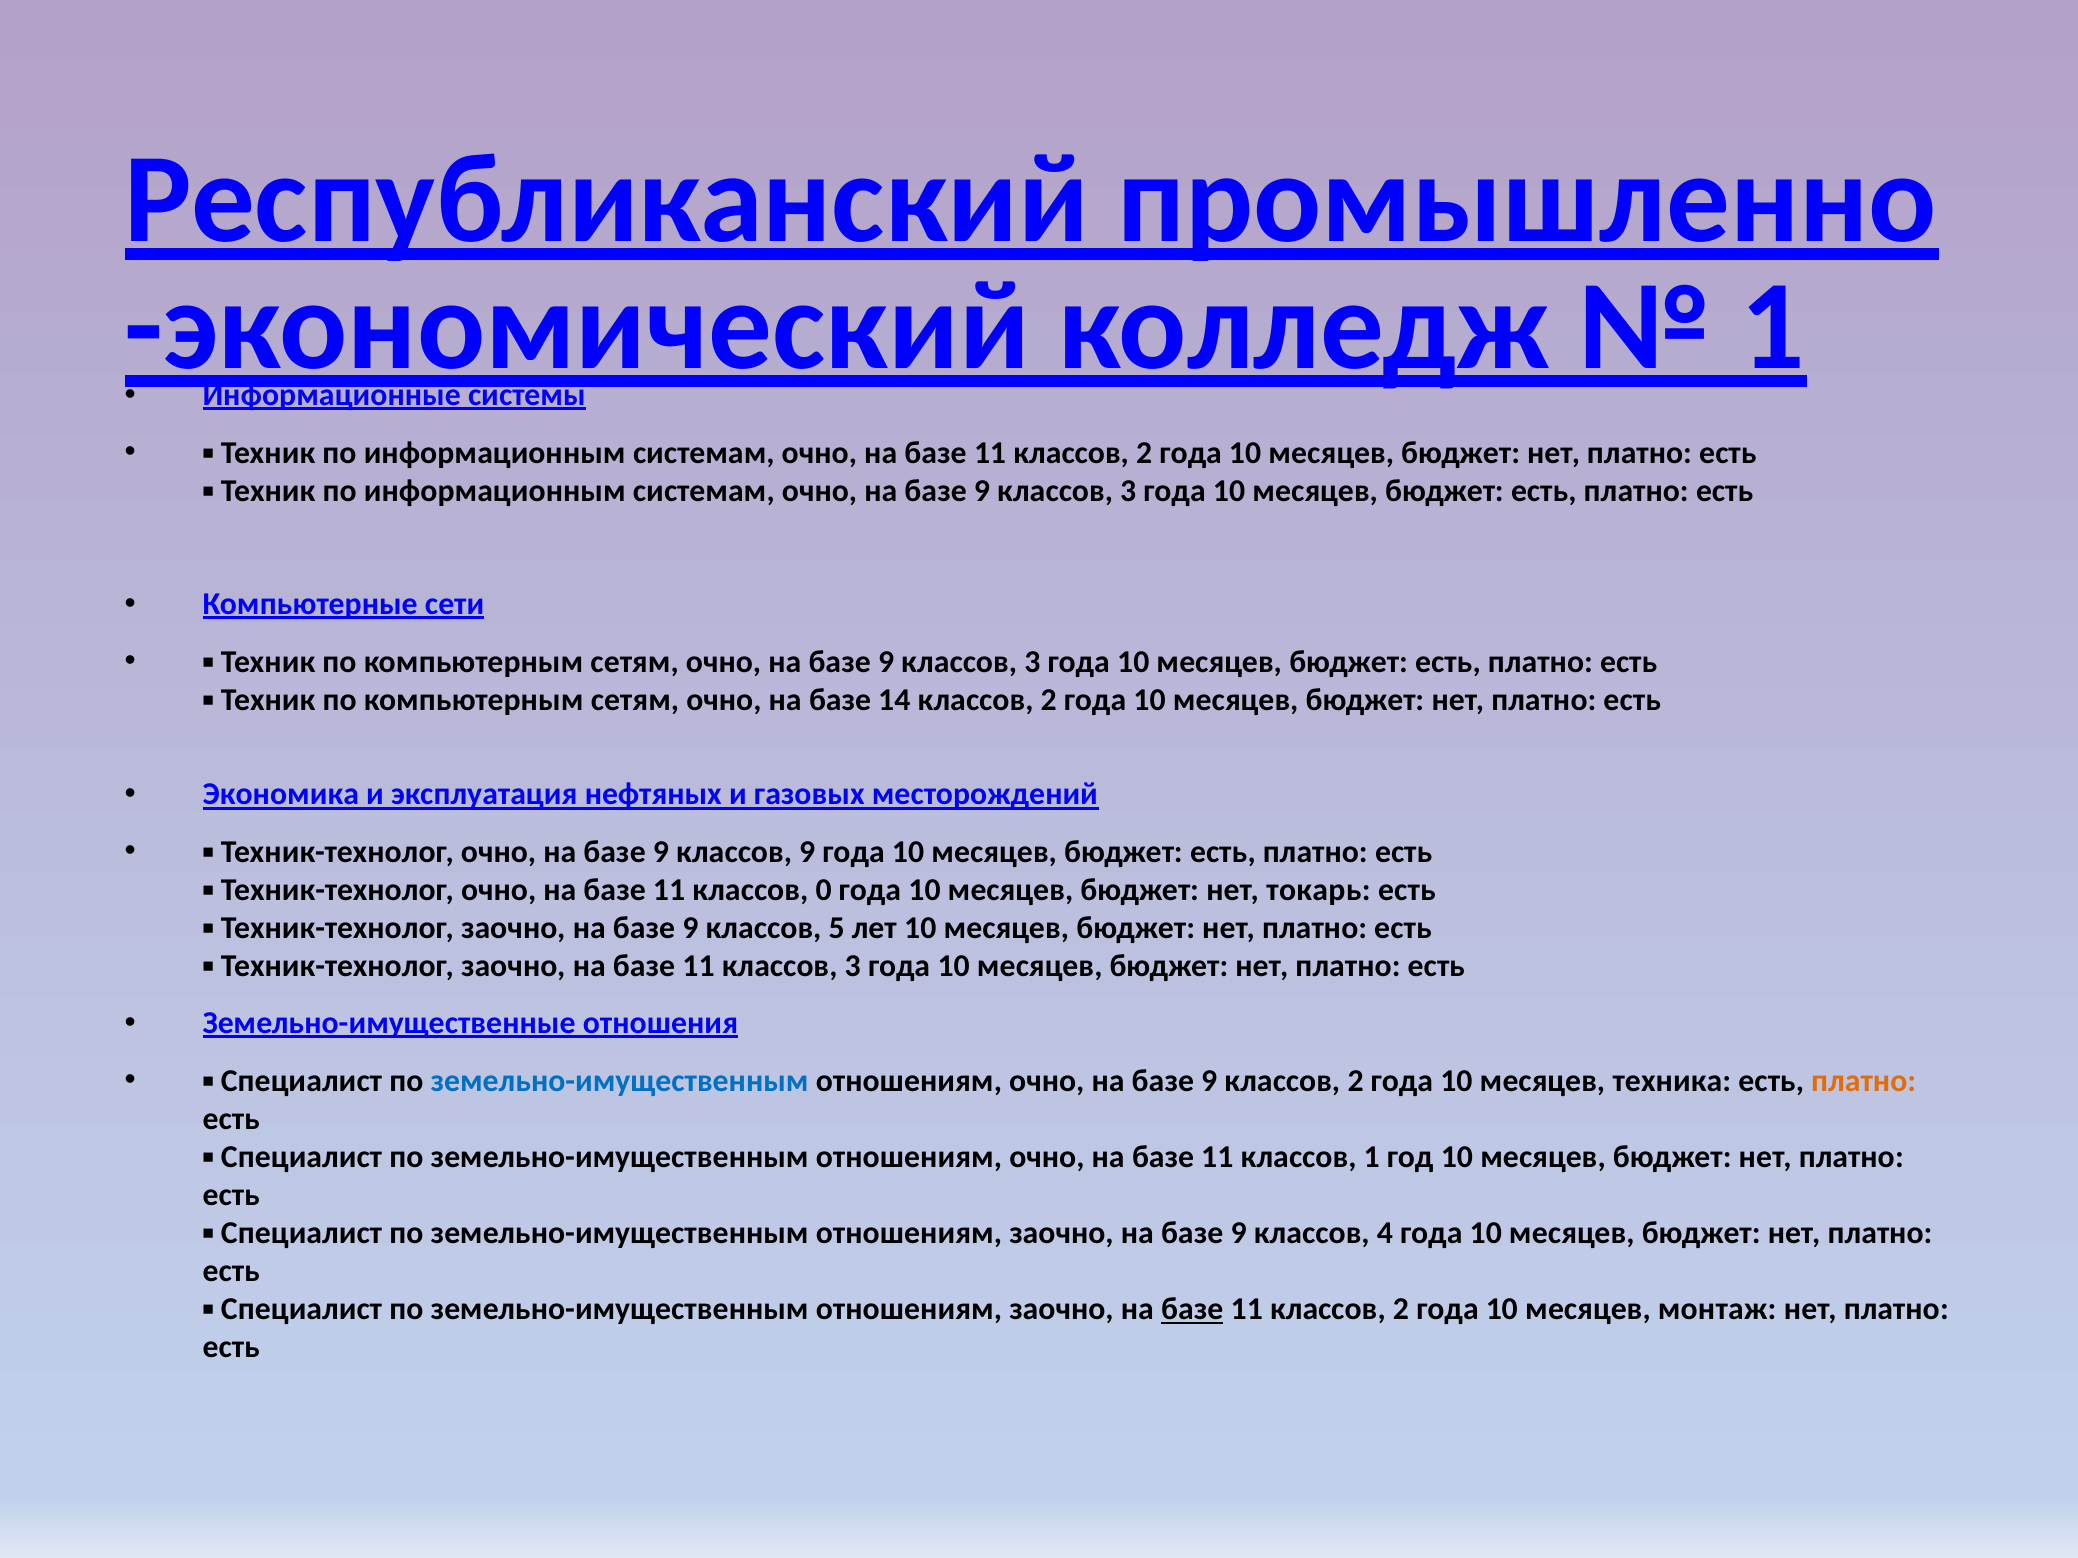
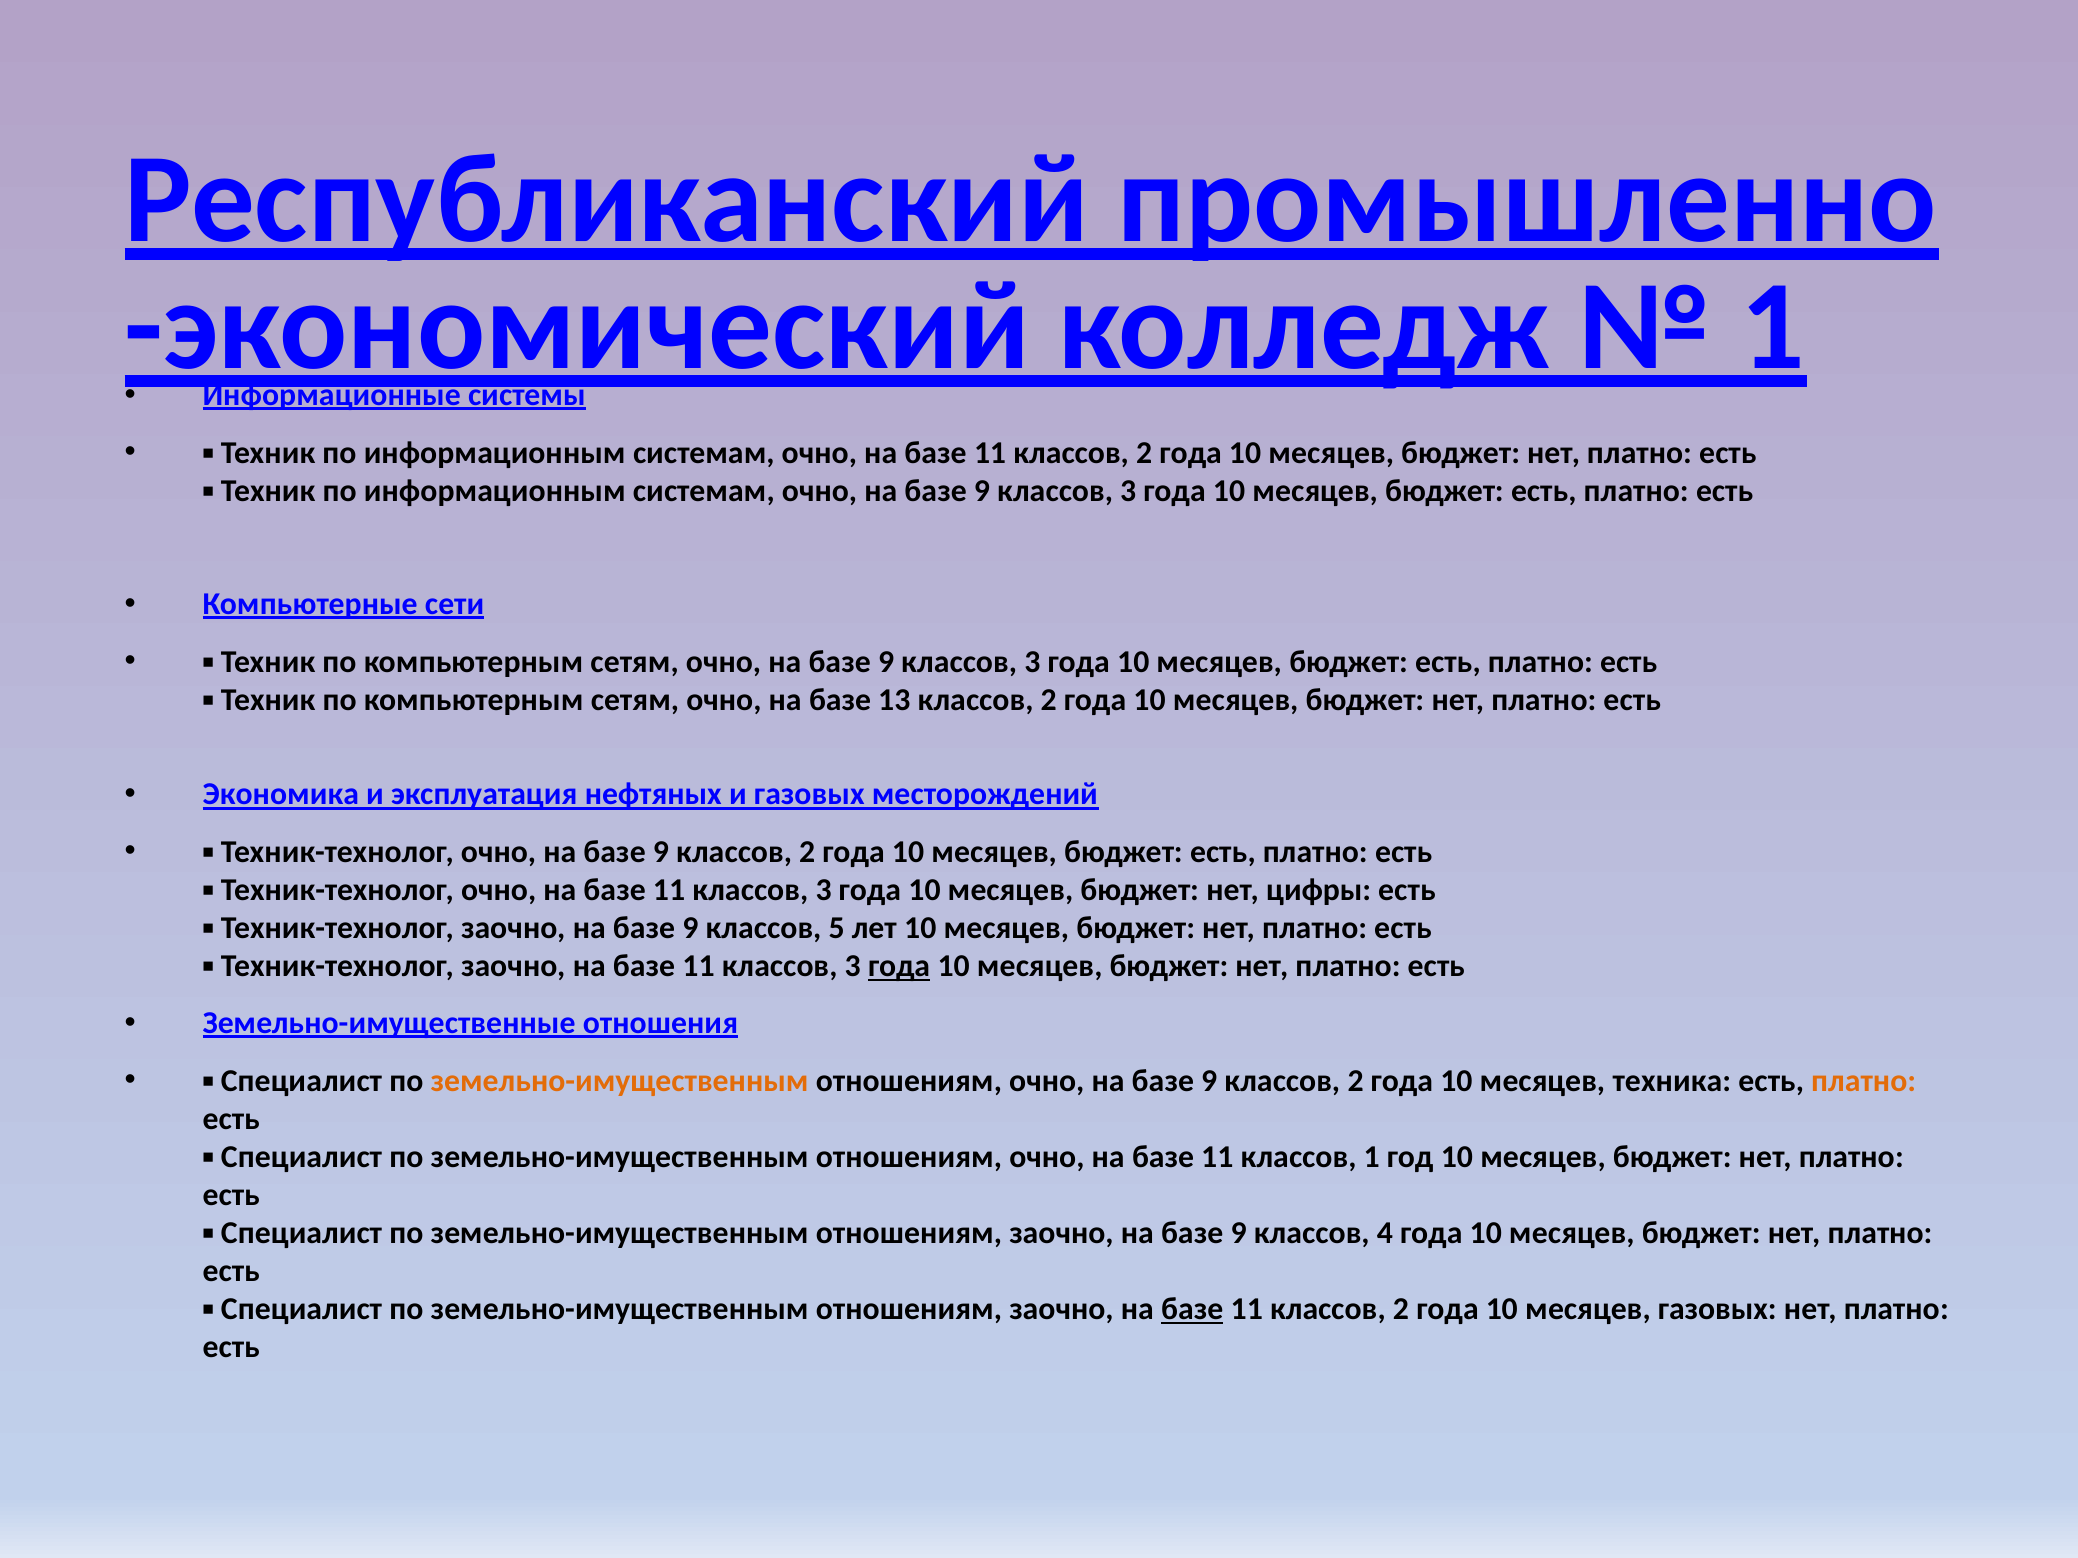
14: 14 -> 13 (894, 700)
9: 9 -> 2 (807, 852)
0: 0 -> 3 (824, 890)
токарь: токарь -> цифры (1319, 890)
года underline: none -> present (899, 967)
земельно-имущественным colour: blue -> orange (620, 1081)
месяцев монтаж: монтаж -> газовых (1717, 1310)
